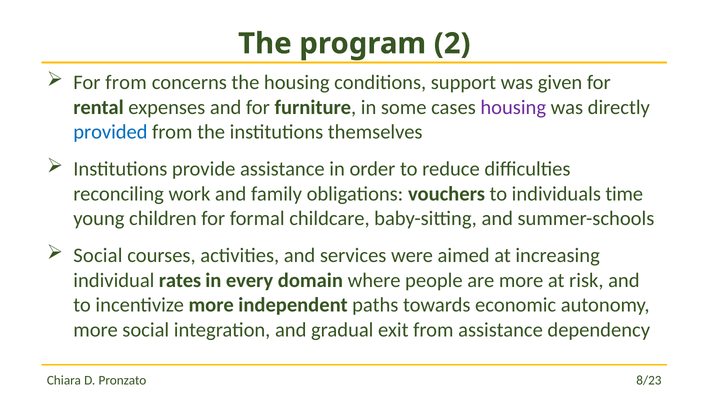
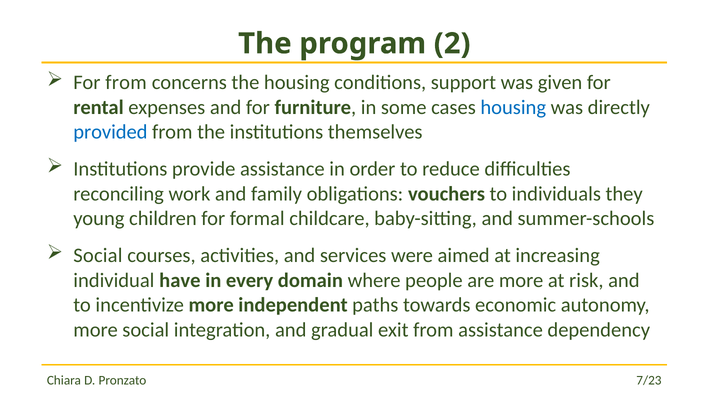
housing colour: purple -> blue (513, 107)
time: time -> they (624, 194)
rates: rates -> have (180, 281)
8/23: 8/23 -> 7/23 (649, 380)
